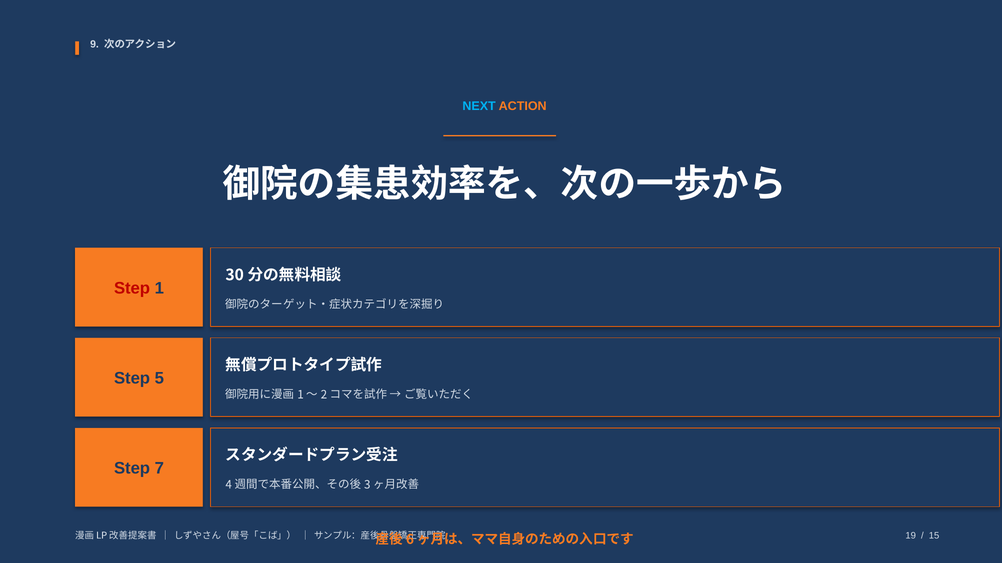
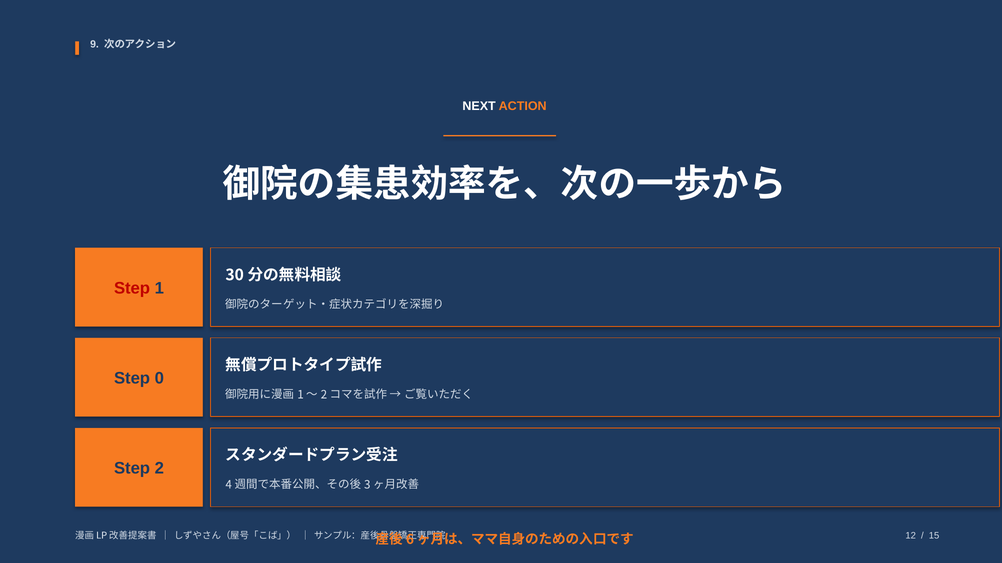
NEXT colour: light blue -> white (479, 106)
5: 5 -> 0 (159, 379)
Step 7: 7 -> 2 (159, 469)
19: 19 -> 12 (911, 536)
